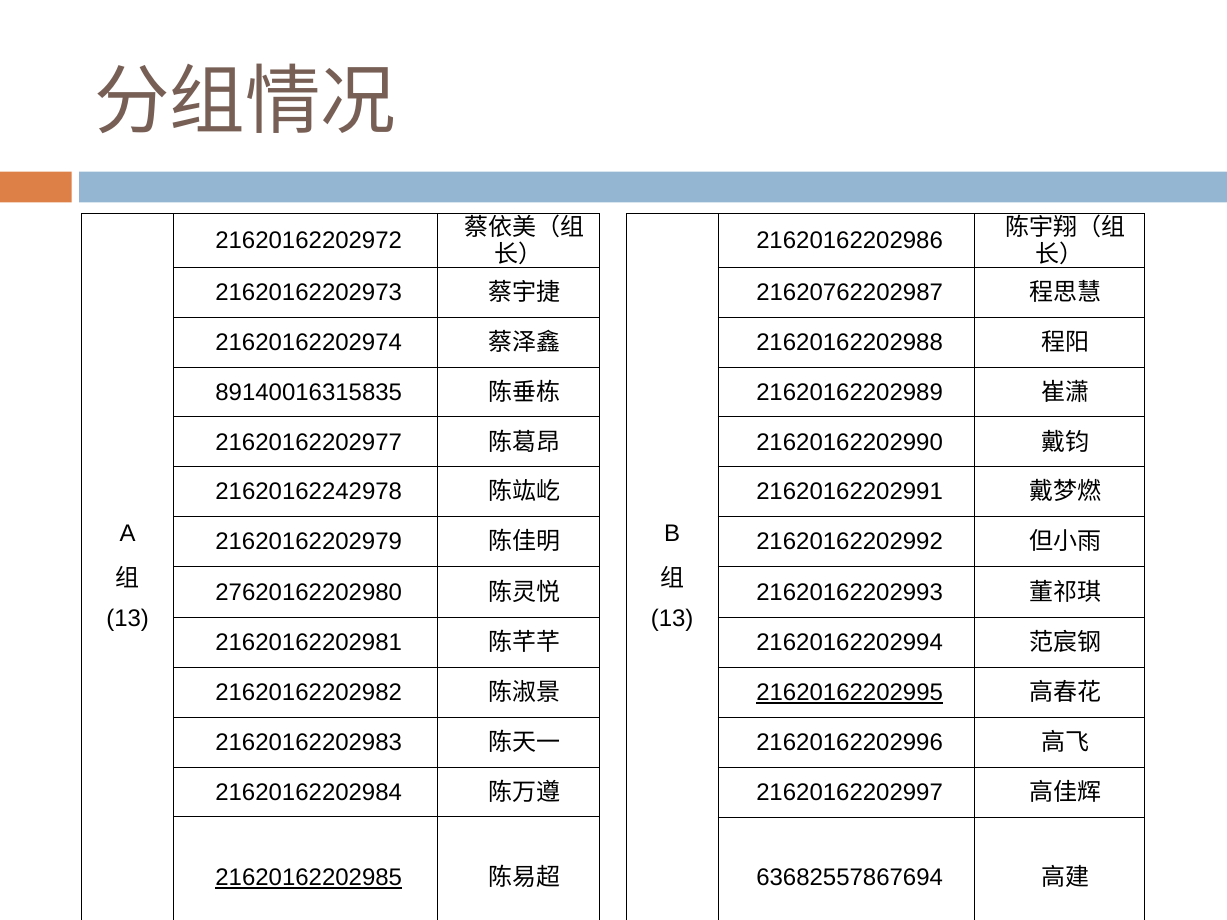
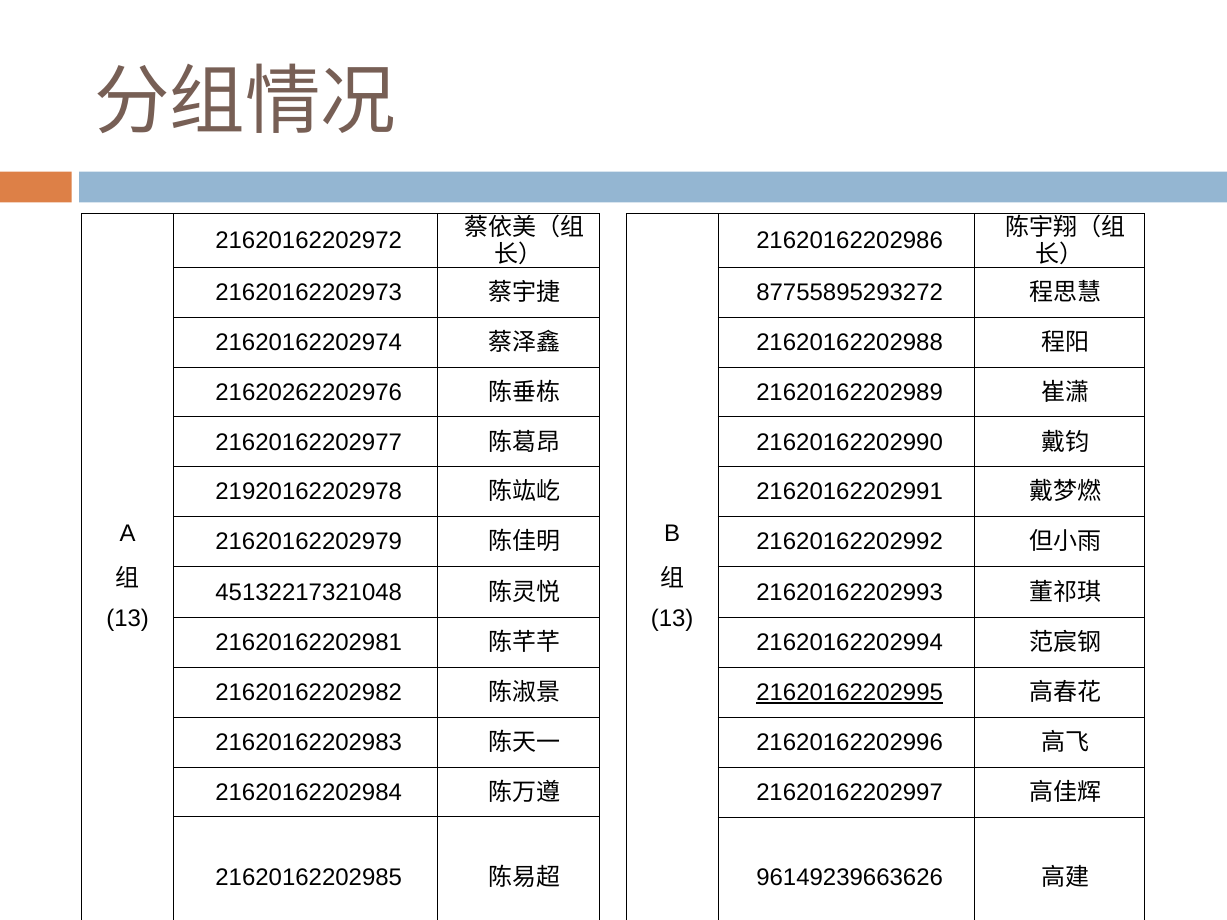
21620762202987: 21620762202987 -> 87755895293272 (850, 293)
89140016315835: 89140016315835 -> 21620262202976 (309, 392)
21620162242978: 21620162242978 -> 21920162202978 (309, 492)
27620162202980: 27620162202980 -> 45132217321048 (309, 592)
21620162202985 underline: present -> none (309, 878)
63682557867694: 63682557867694 -> 96149239663626 (850, 878)
